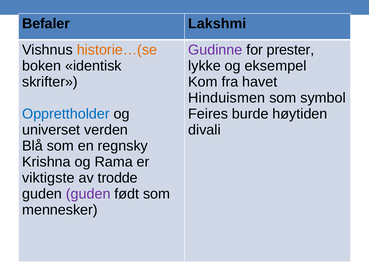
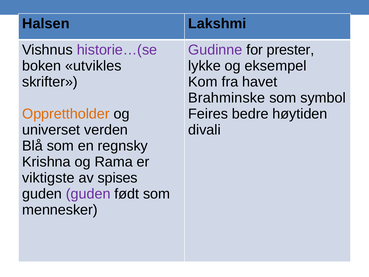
Befaler: Befaler -> Halsen (46, 24)
historie…(se colour: orange -> purple (117, 50)
identisk: identisk -> utvikles (93, 66)
Hinduismen: Hinduismen -> Brahminske (227, 98)
Opprettholder colour: blue -> orange (66, 114)
burde: burde -> bedre (250, 114)
trodde: trodde -> spises (118, 178)
